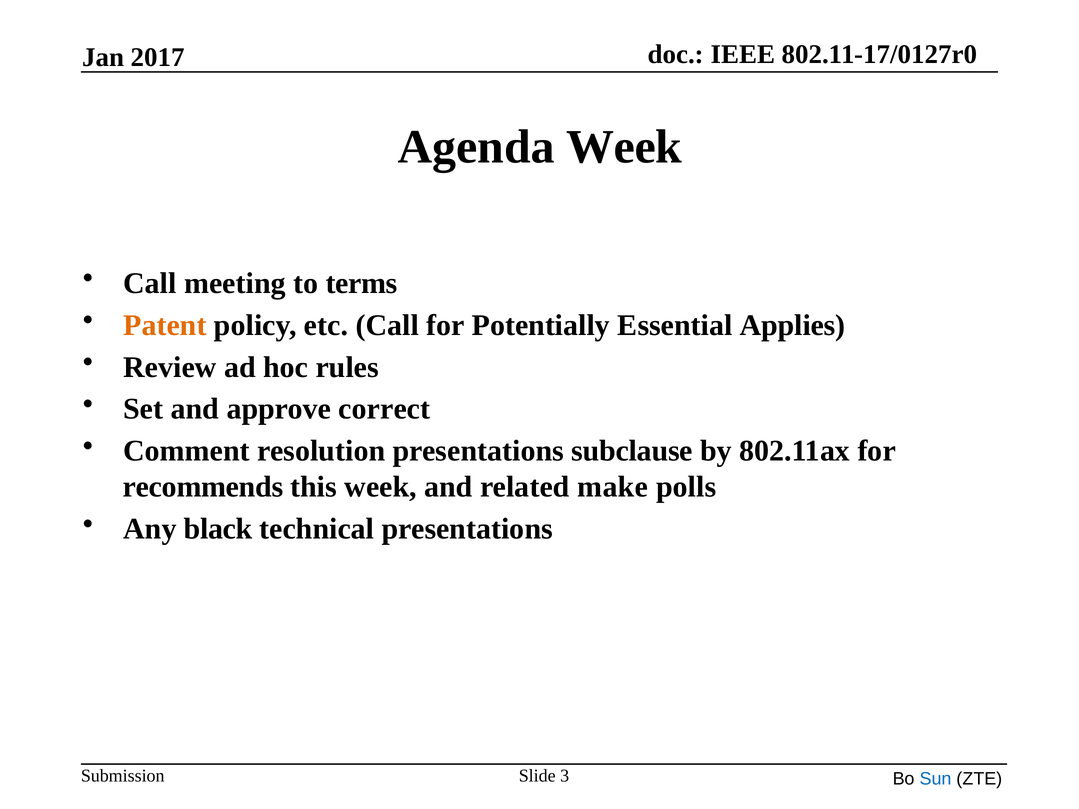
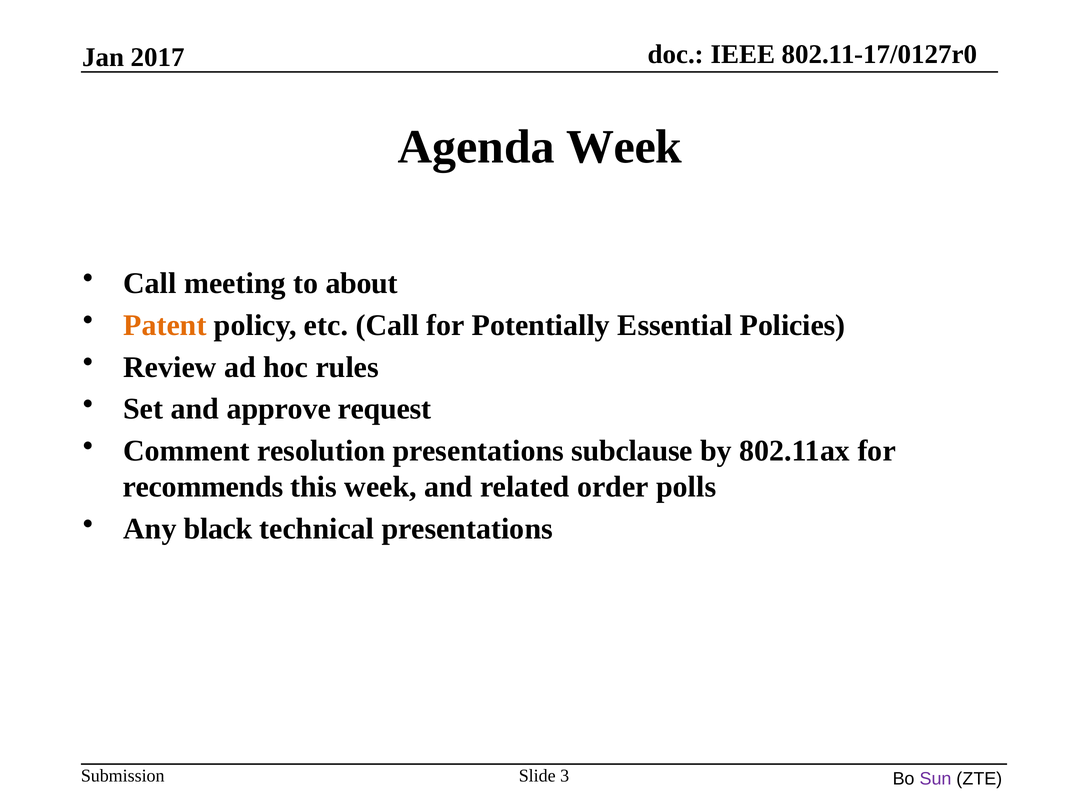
terms: terms -> about (362, 283)
Applies: Applies -> Policies (793, 325)
correct: correct -> request (384, 409)
make: make -> order (613, 487)
Sun colour: blue -> purple (936, 779)
